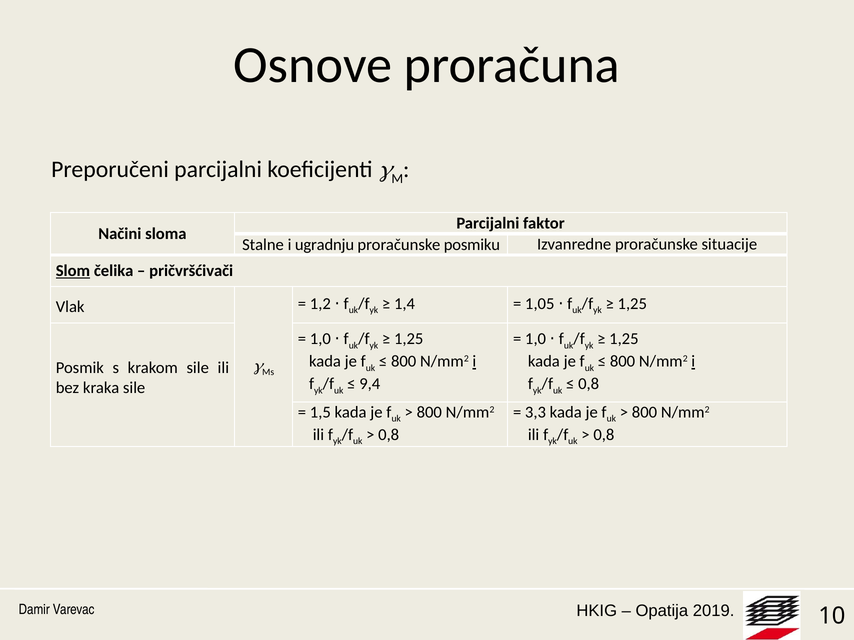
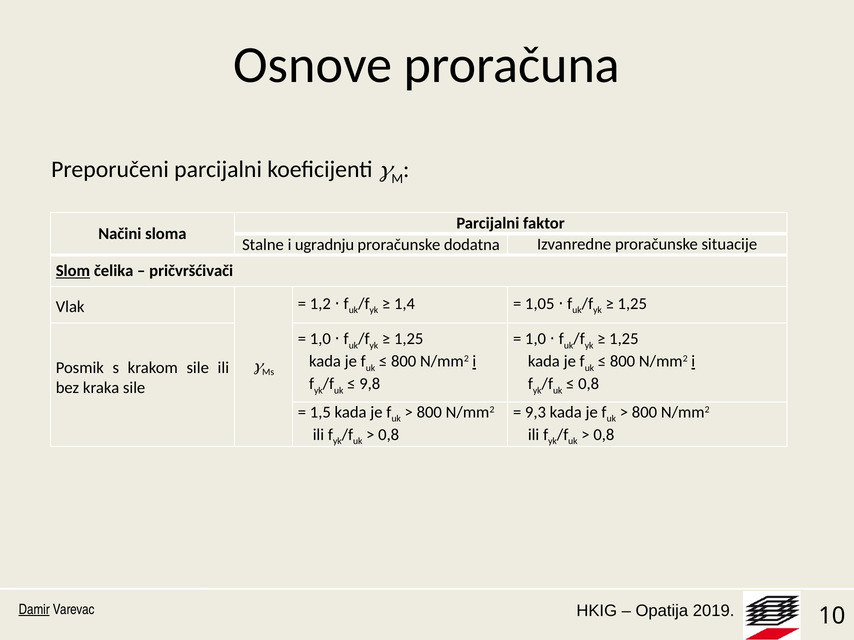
posmiku: posmiku -> dodatna (472, 245)
9,4: 9,4 -> 9,8 (370, 384)
3,3: 3,3 -> 9,3 (535, 412)
Damir underline: none -> present (34, 610)
